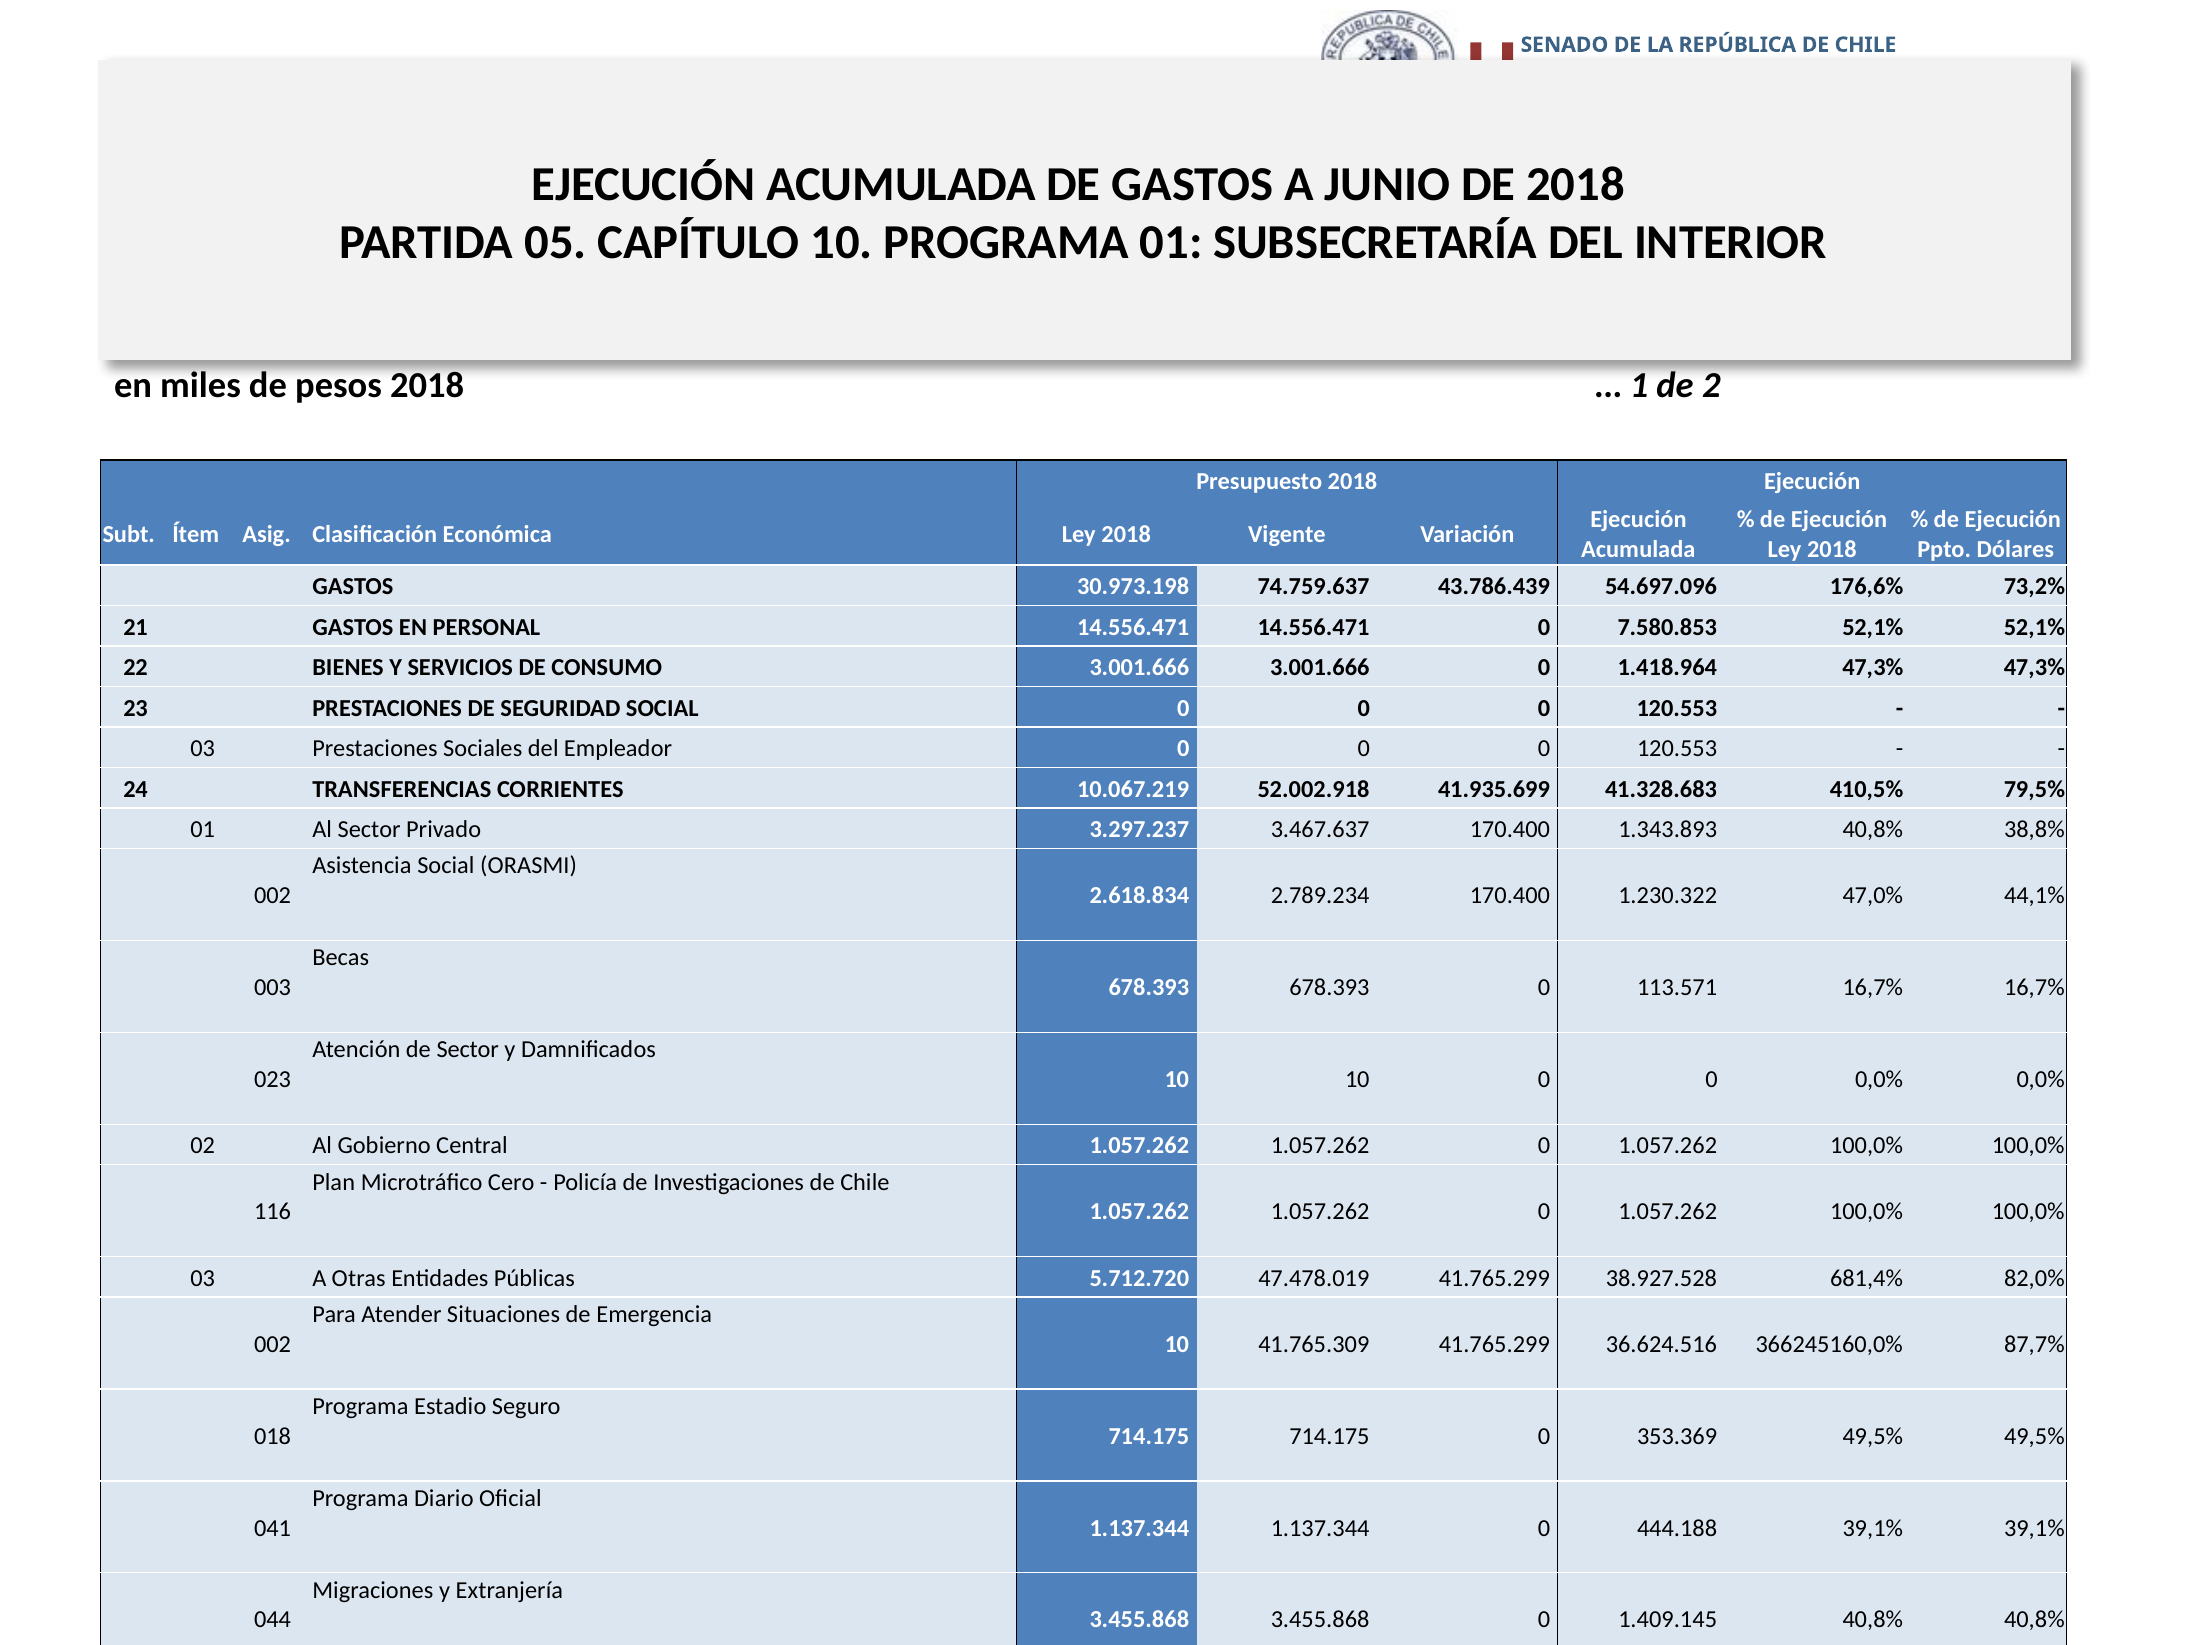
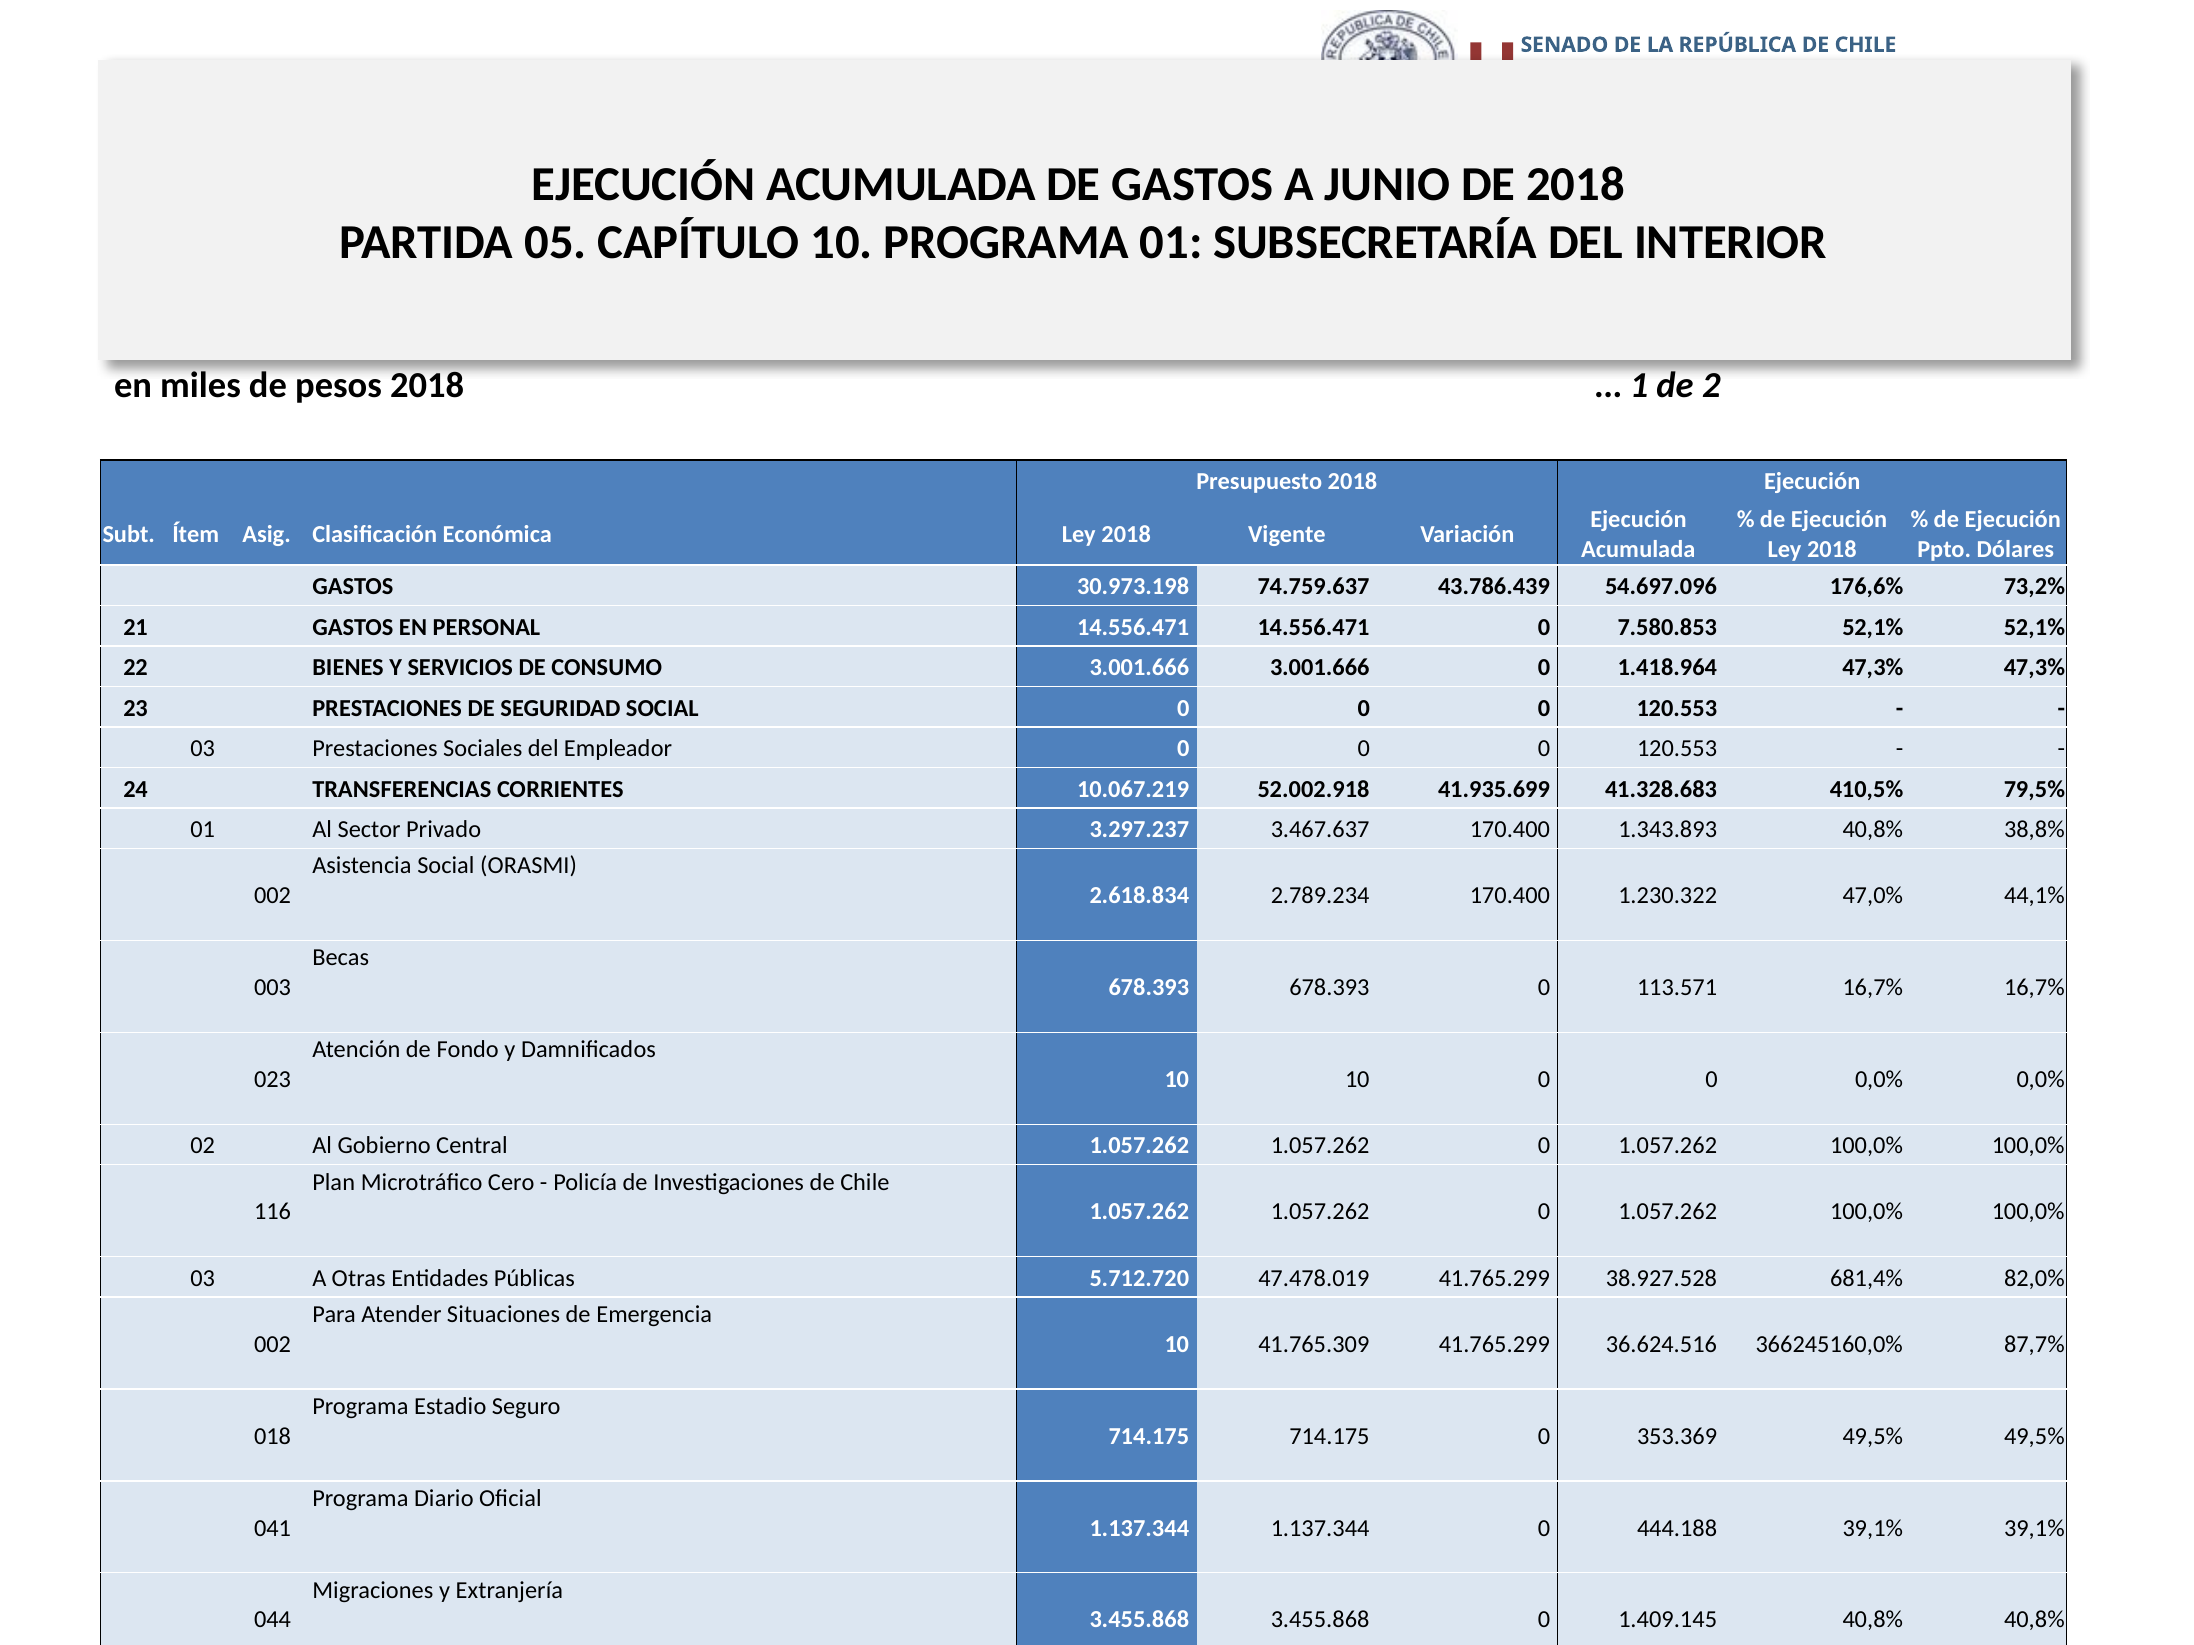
de Sector: Sector -> Fondo (468, 1050)
